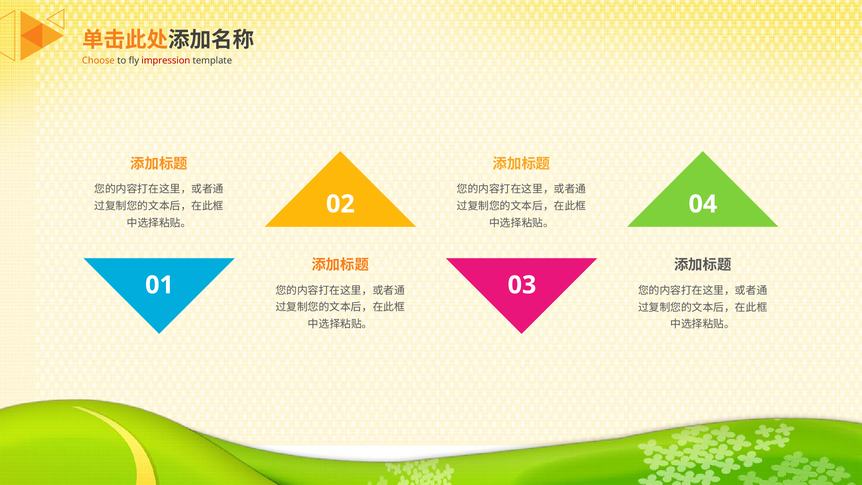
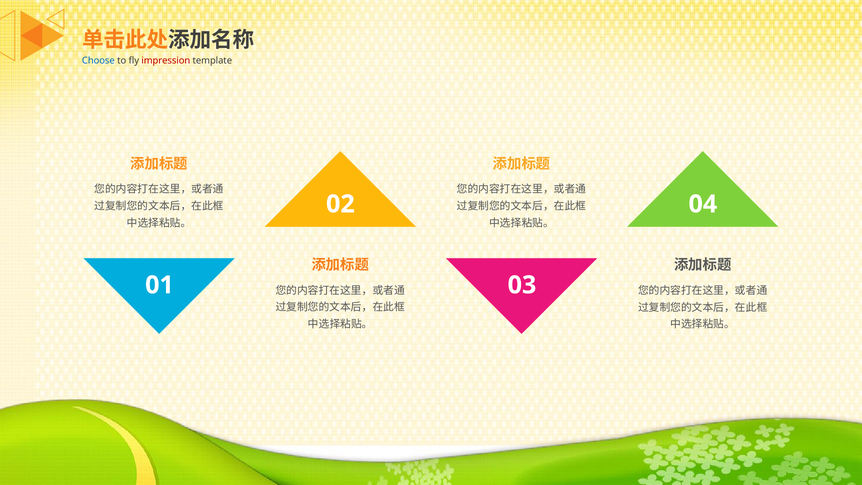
Choose colour: orange -> blue (98, 61)
